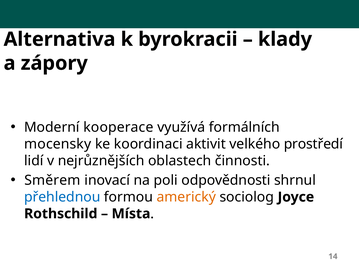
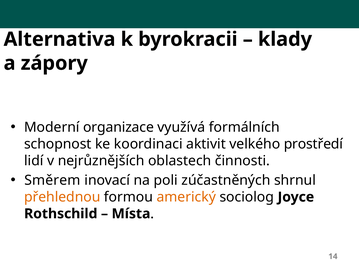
kooperace: kooperace -> organizace (119, 128)
mocensky: mocensky -> schopnost (58, 144)
odpovědnosti: odpovědnosti -> zúčastněných (226, 180)
přehlednou colour: blue -> orange (62, 197)
